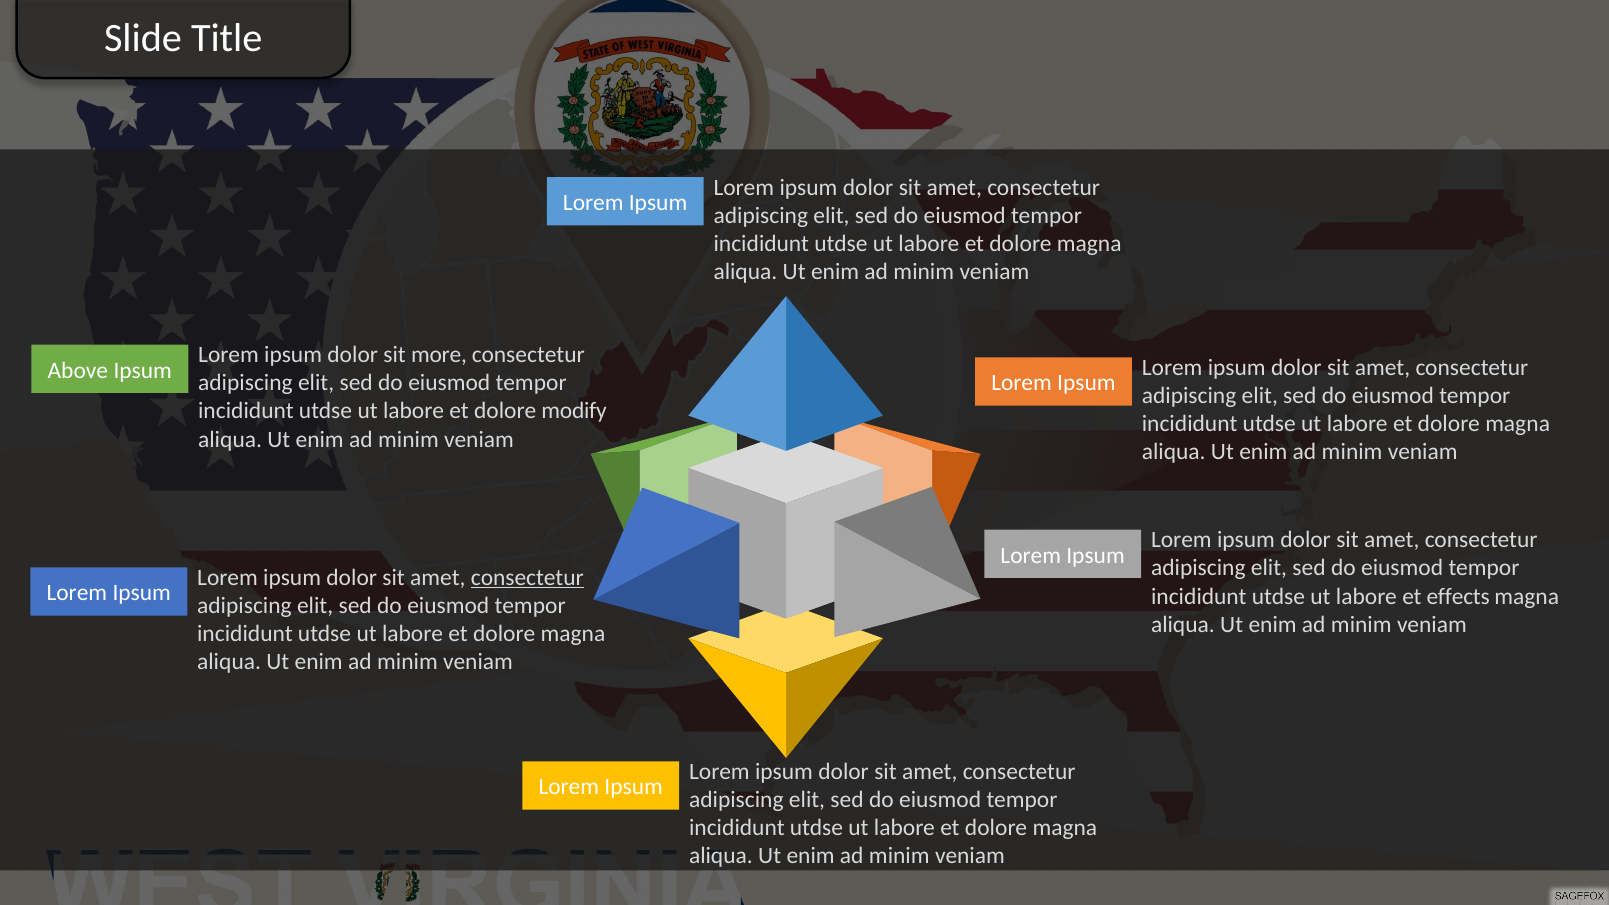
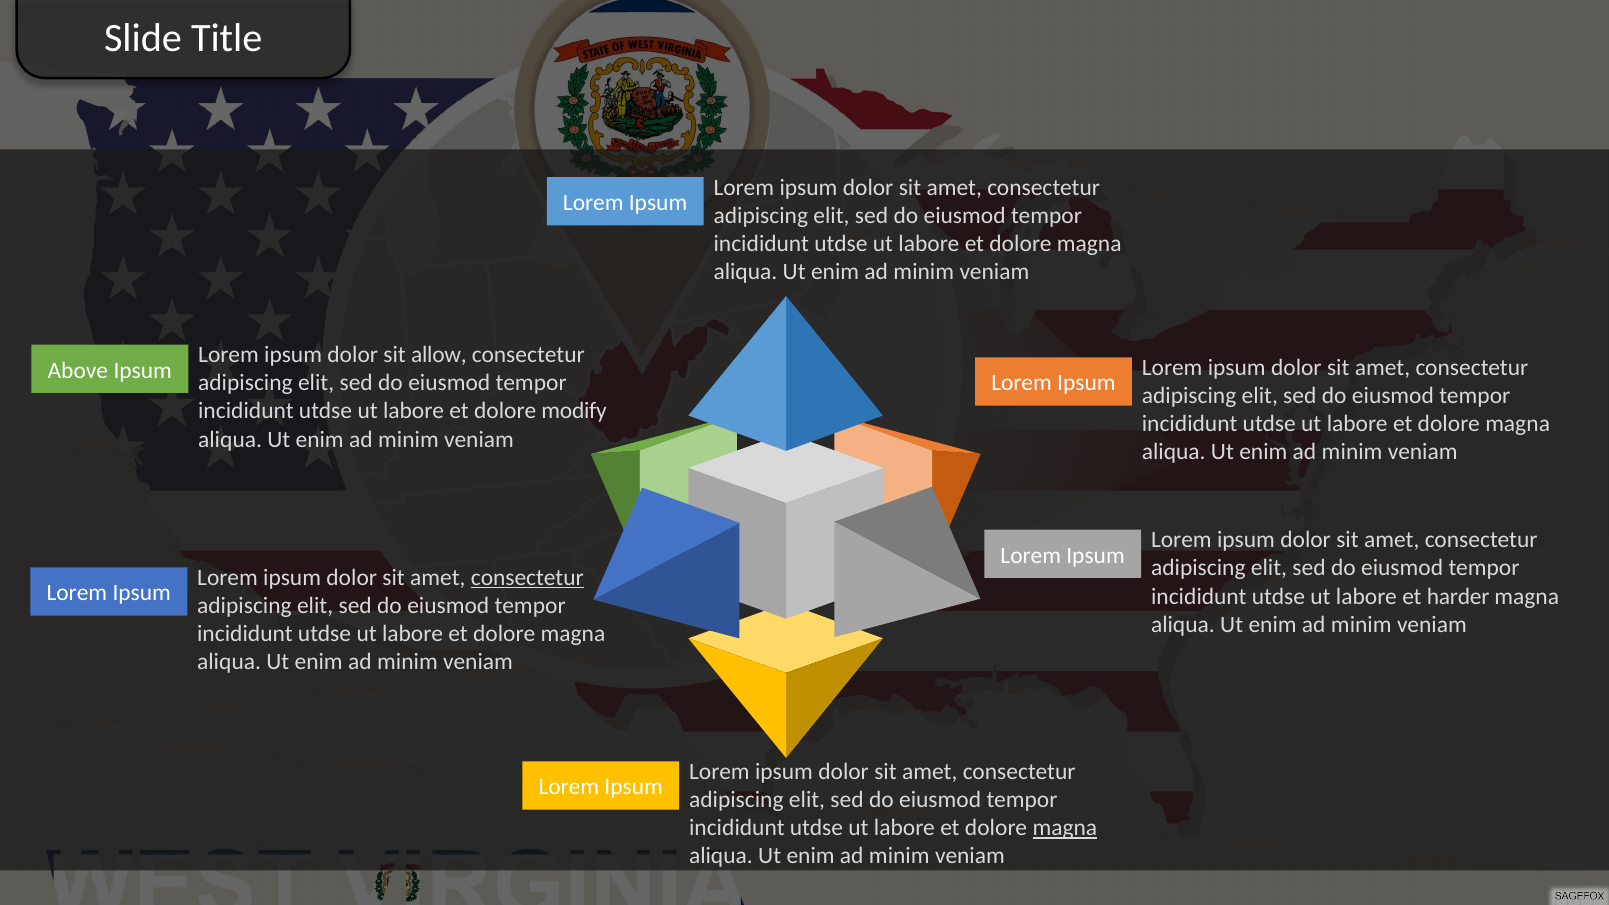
more: more -> allow (439, 355)
effects: effects -> harder (1458, 596)
magna underline: none -> present (1065, 828)
